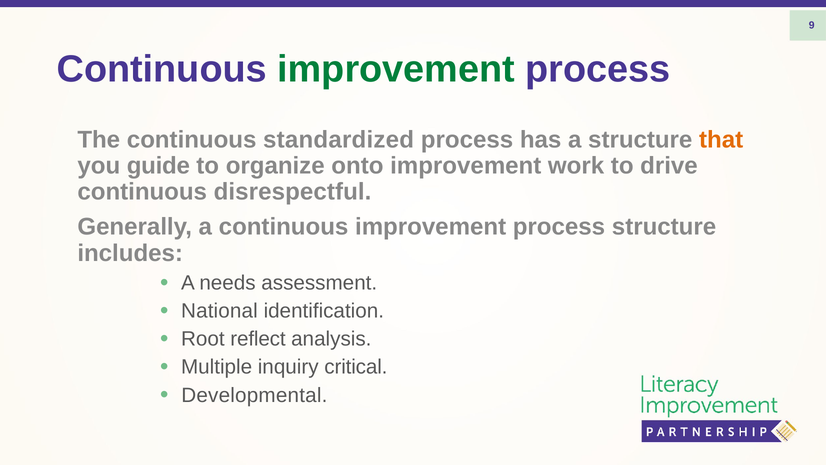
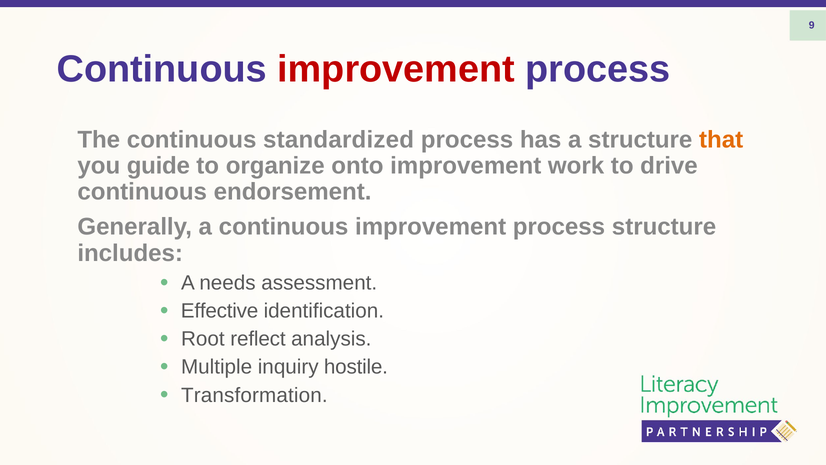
improvement colour: green -> red (396, 69)
disrespectful: disrespectful -> endorsement (293, 192)
National: National -> Effective (220, 311)
critical: critical -> hostile (356, 367)
Developmental: Developmental -> Transformation (254, 395)
